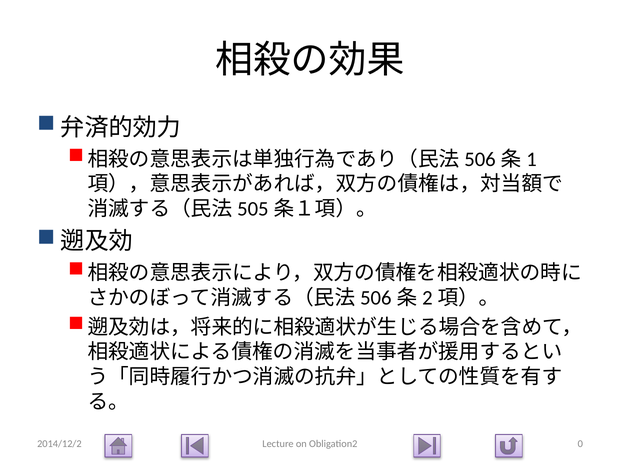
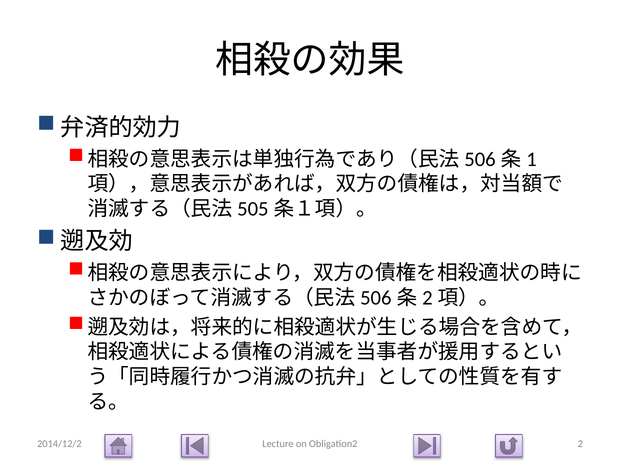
0: 0 -> 2 (580, 444)
